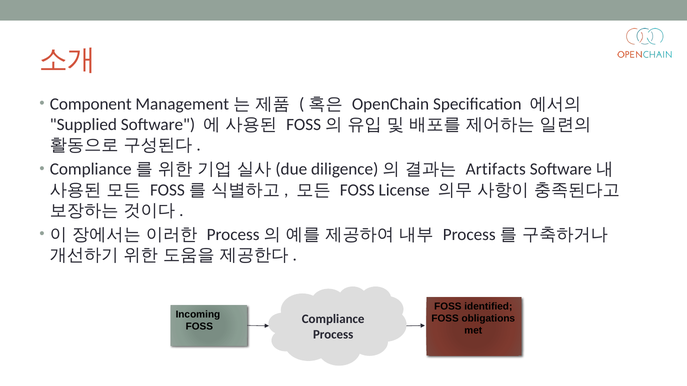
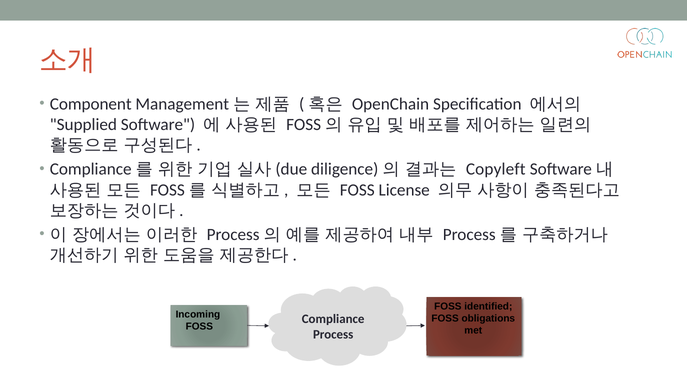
Artifacts: Artifacts -> Copyleft (496, 170)
